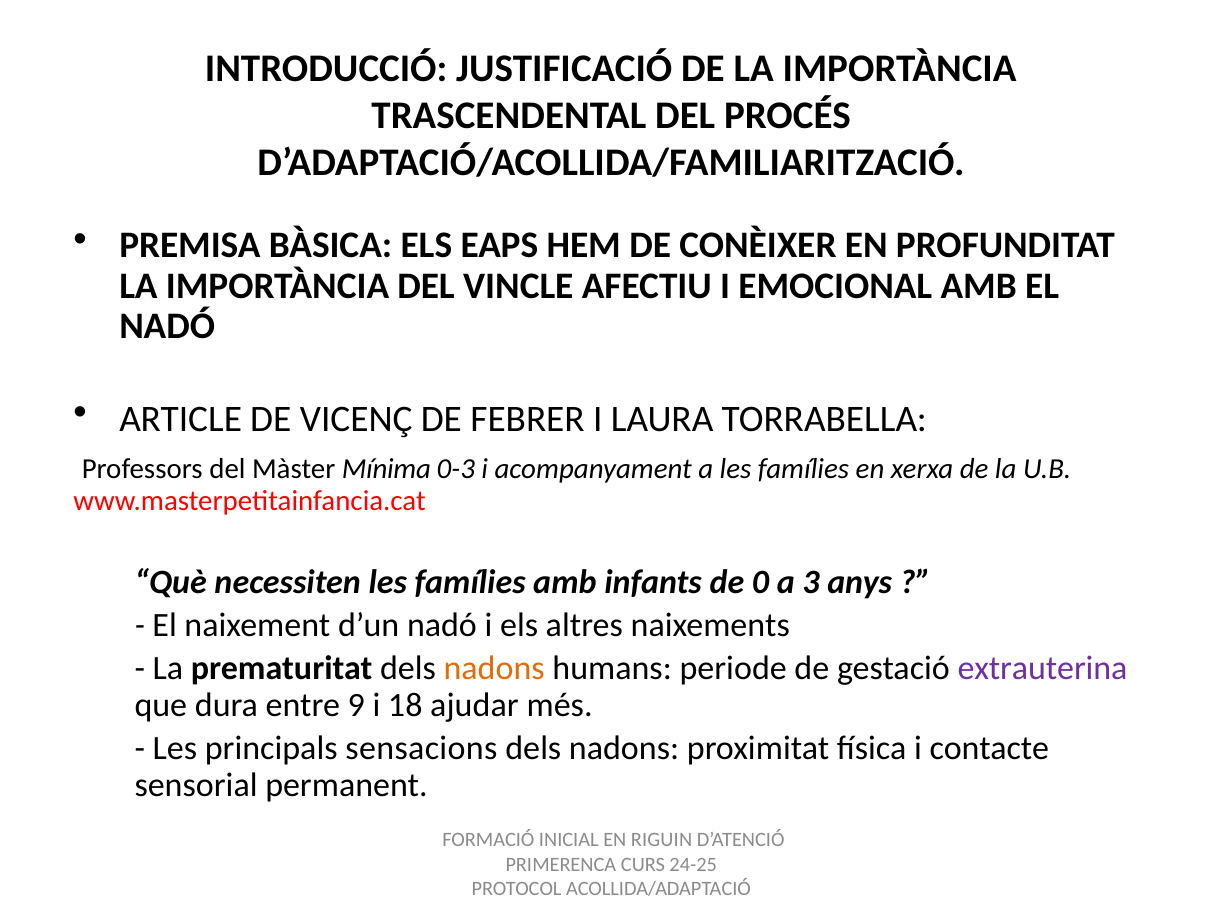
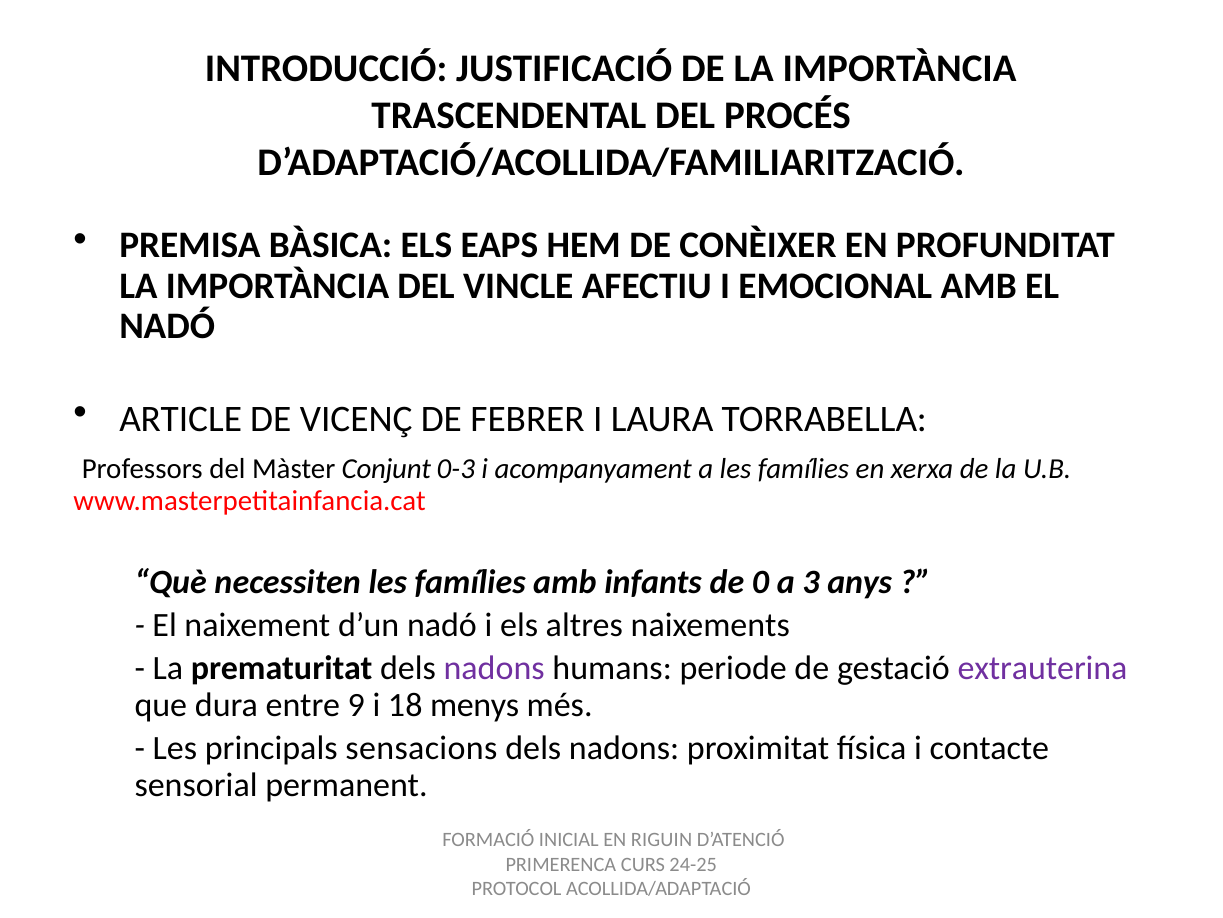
Mínima: Mínima -> Conjunt (386, 469)
nadons colour: orange -> purple (494, 668)
ajudar: ajudar -> menys (475, 705)
